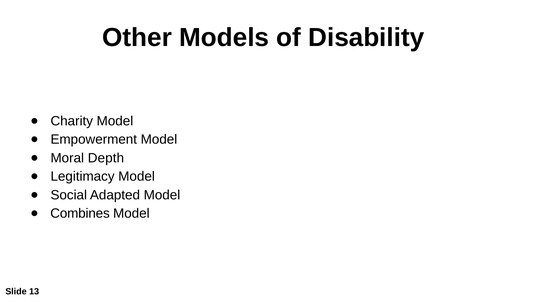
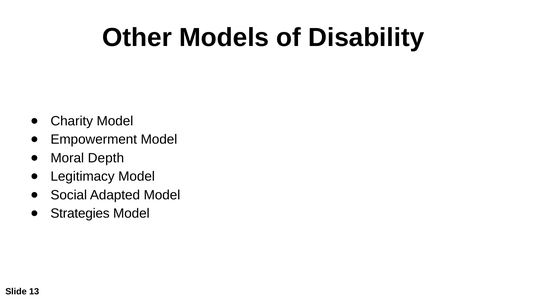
Combines: Combines -> Strategies (80, 214)
